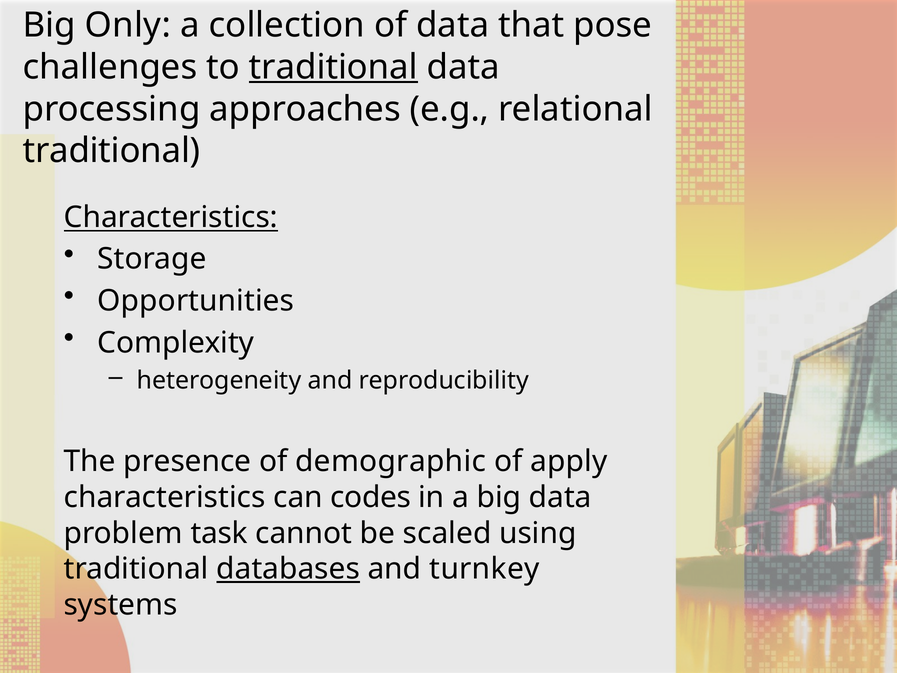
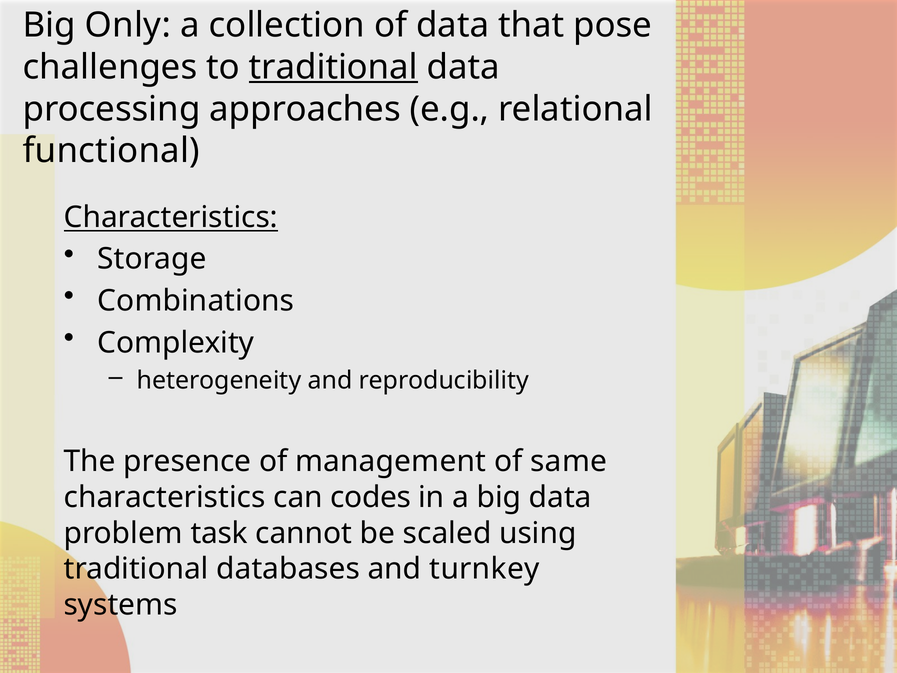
traditional: traditional -> functional (111, 151)
Opportunities: Opportunities -> Combinations (196, 301)
demographic: demographic -> management (391, 461)
apply: apply -> same (569, 461)
databases underline: present -> none (288, 569)
